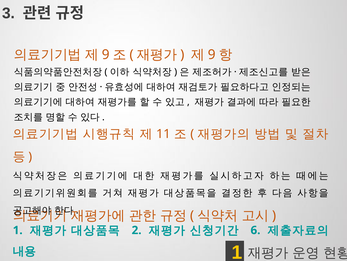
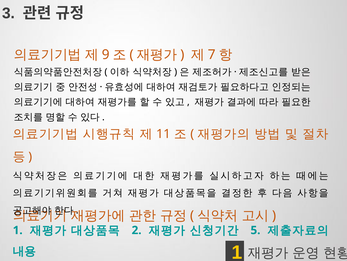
9: 9 -> 7 (212, 55)
6: 6 -> 5 (255, 230)
